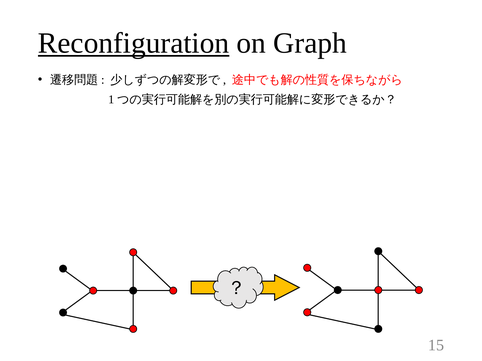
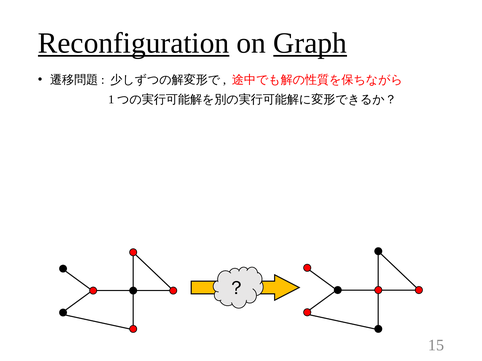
Graph underline: none -> present (310, 43)
